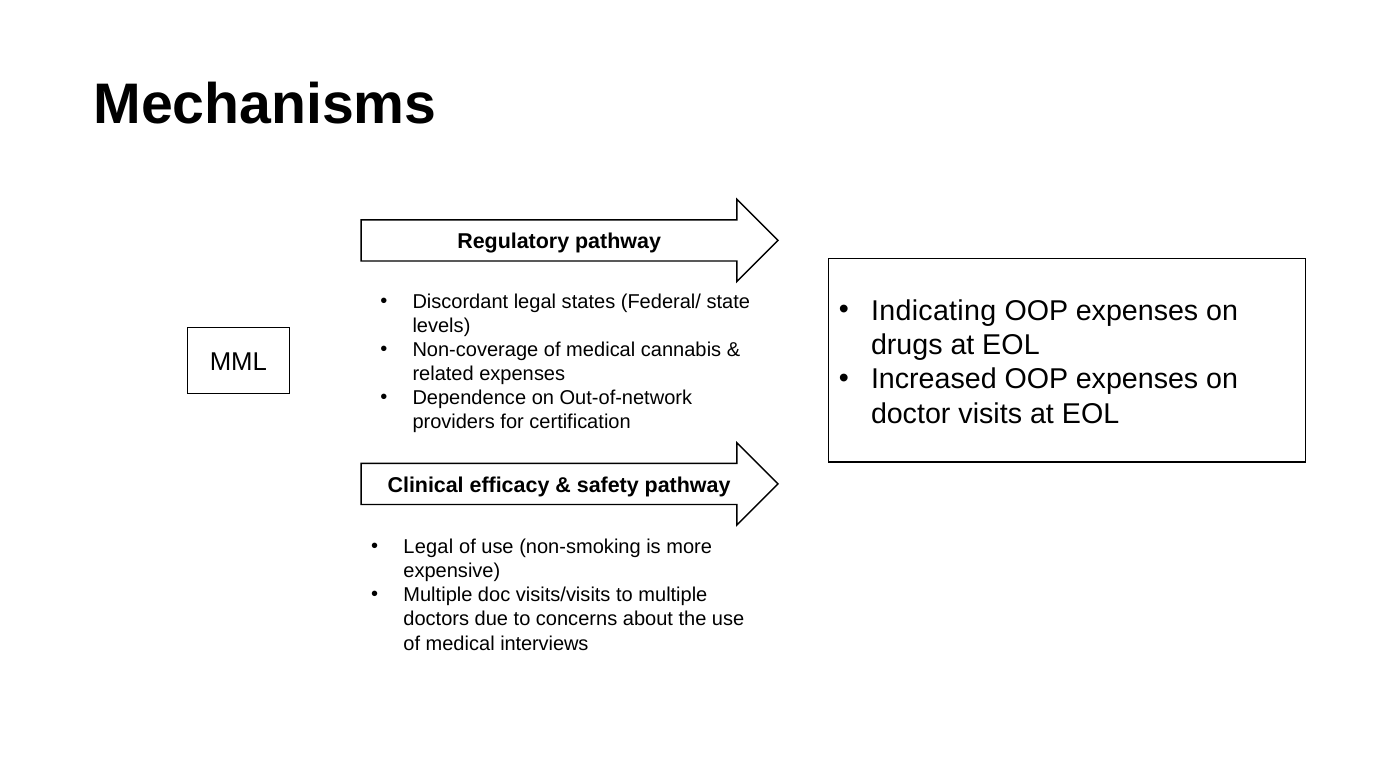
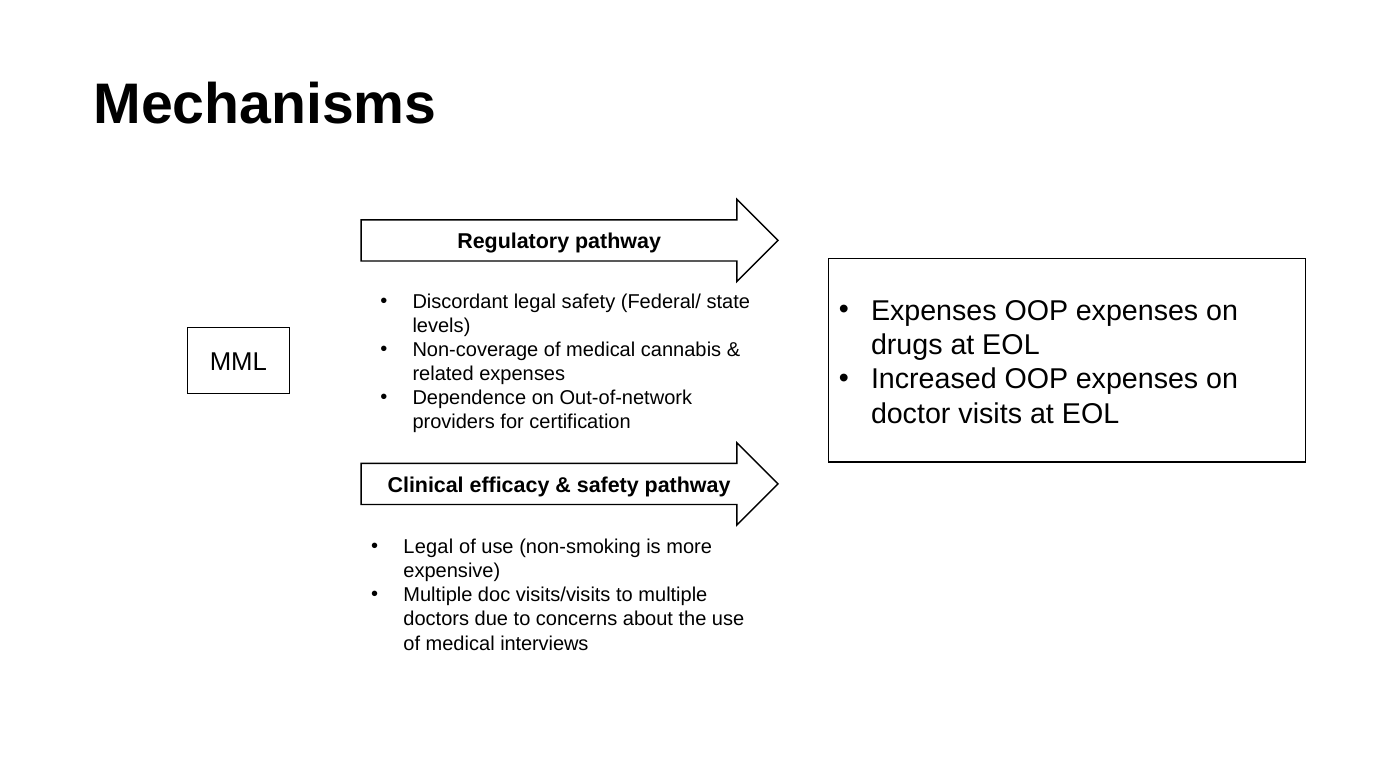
legal states: states -> safety (589, 302)
Indicating: Indicating -> Expenses (934, 311)
